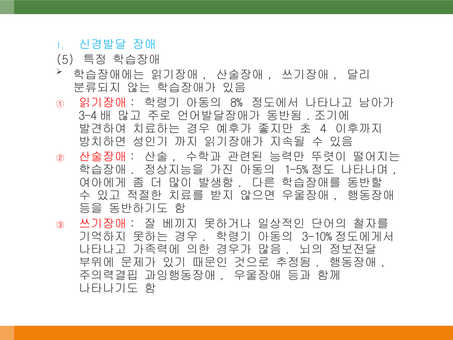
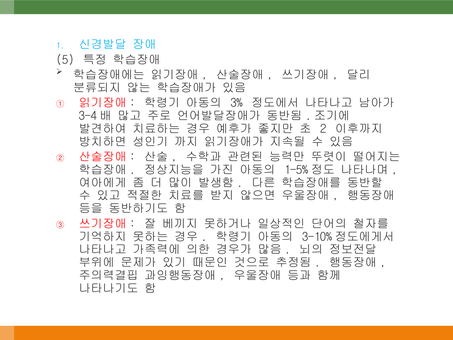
8%: 8% -> 3% (236, 103)
4: 4 -> 2 (323, 129)
